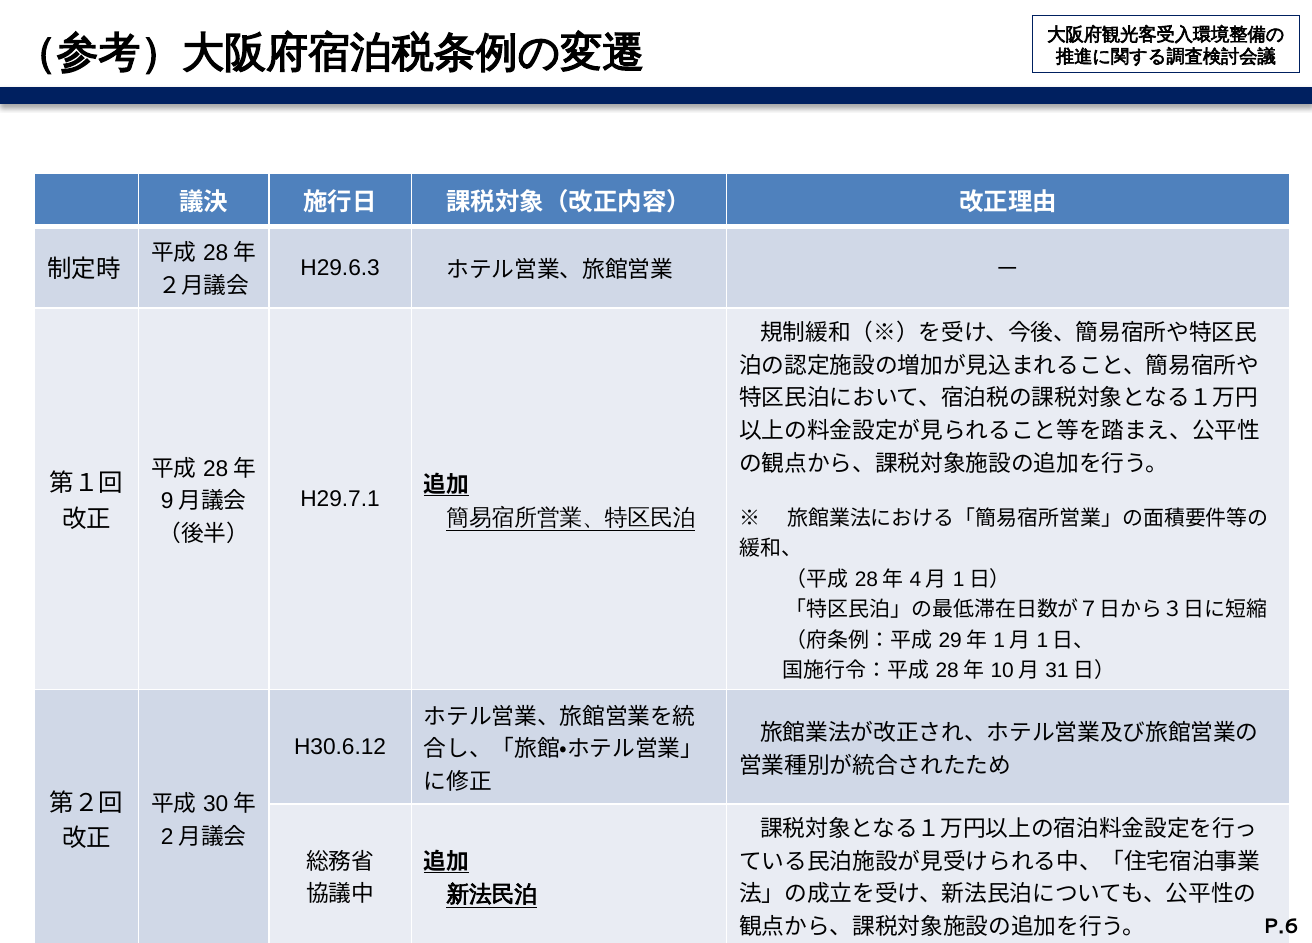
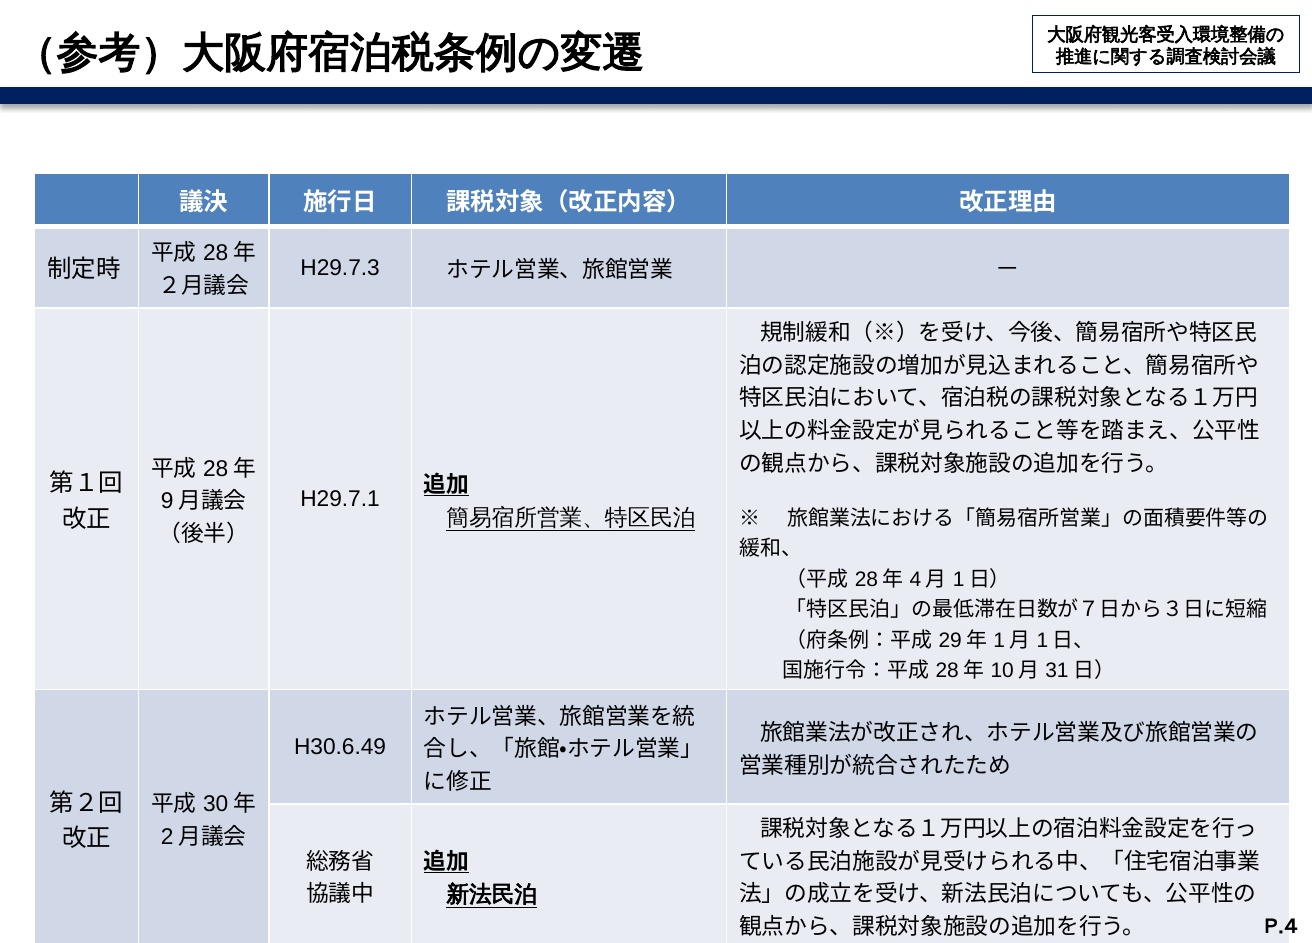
H29.6.3: H29.6.3 -> H29.7.3 (340, 268)
H30.6.12: H30.6.12 -> H30.6.49 (340, 747)
P.6: P.6 -> P.4 (1281, 927)
